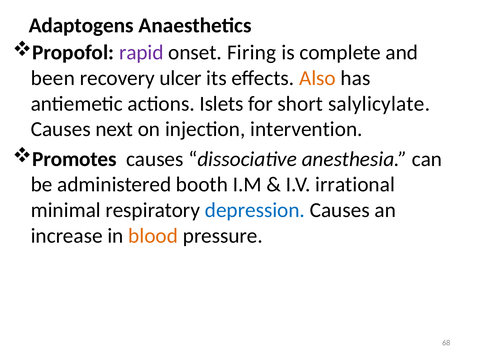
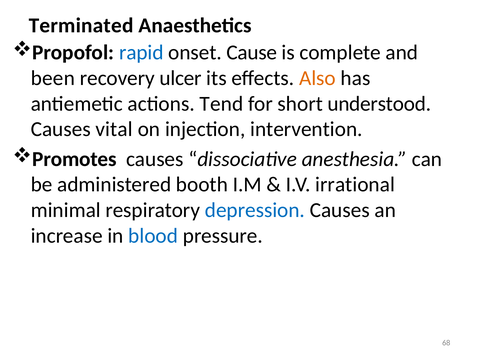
Adaptogens: Adaptogens -> Terminated (81, 25)
rapid colour: purple -> blue (141, 53)
Firing: Firing -> Cause (252, 53)
Islets: Islets -> Tend (221, 104)
salylicylate: salylicylate -> understood (379, 104)
next: next -> vital (114, 129)
blood colour: orange -> blue (153, 236)
